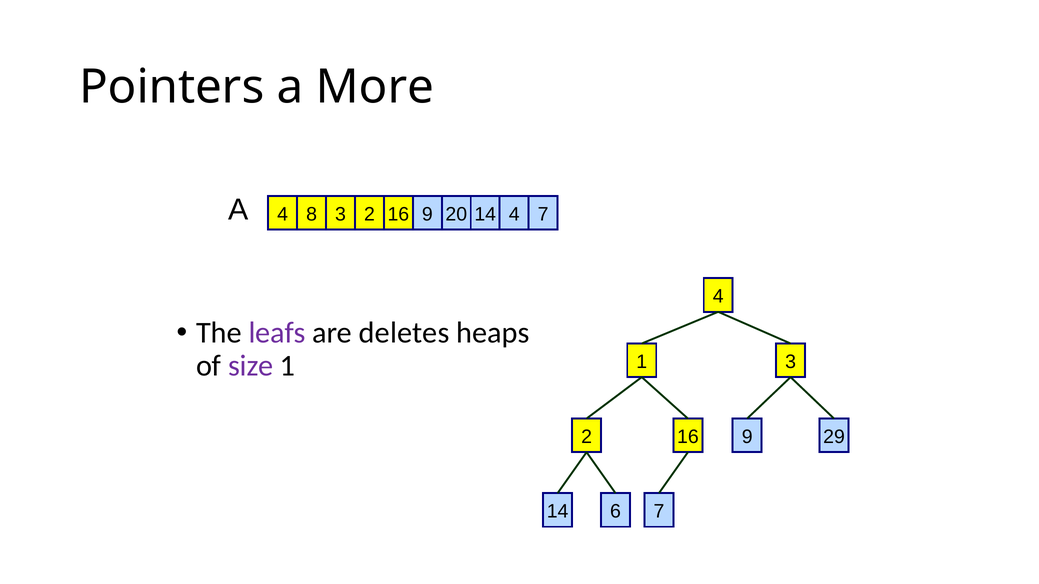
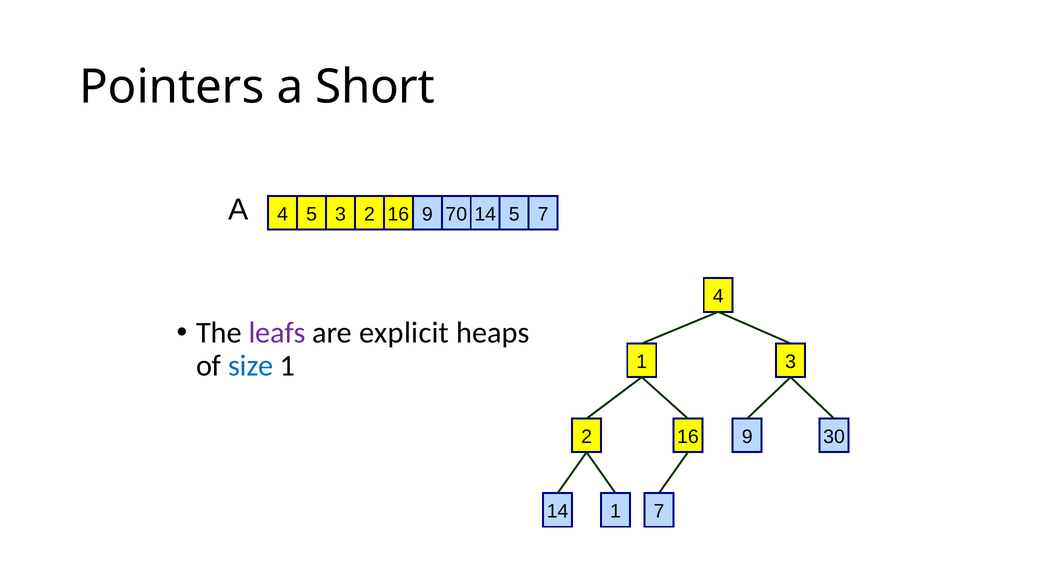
More: More -> Short (375, 87)
4 8: 8 -> 5 (312, 214)
20: 20 -> 70 (456, 214)
14 4: 4 -> 5 (514, 214)
deletes: deletes -> explicit (404, 333)
size colour: purple -> blue (251, 366)
29: 29 -> 30 (834, 437)
14 6: 6 -> 1 (616, 512)
